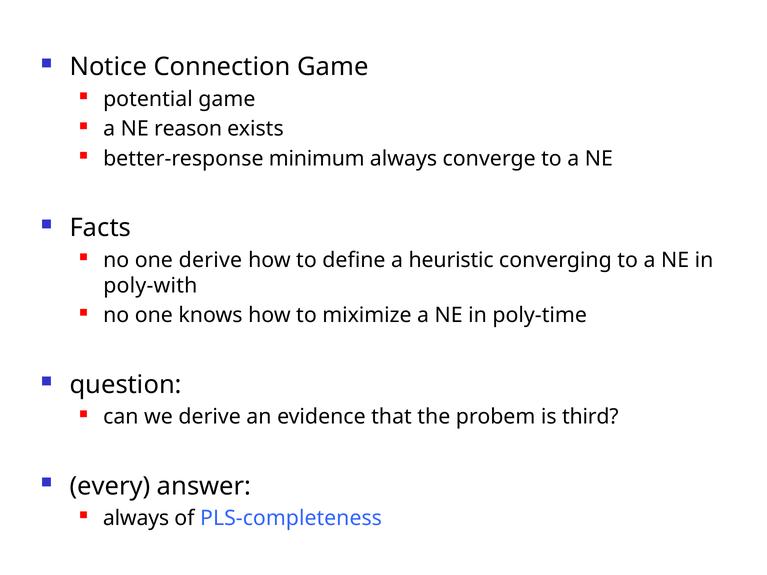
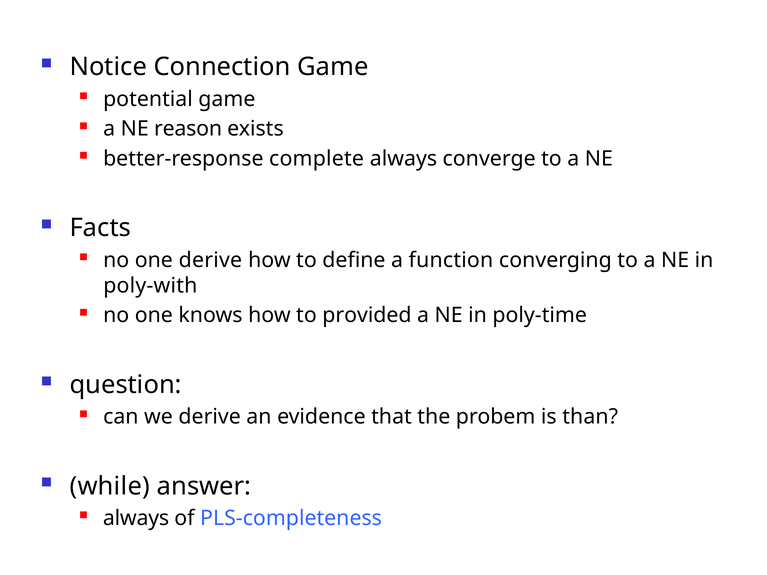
minimum: minimum -> complete (317, 159)
heuristic: heuristic -> function (451, 260)
miximize: miximize -> provided (367, 316)
third: third -> than (590, 417)
every: every -> while (110, 486)
